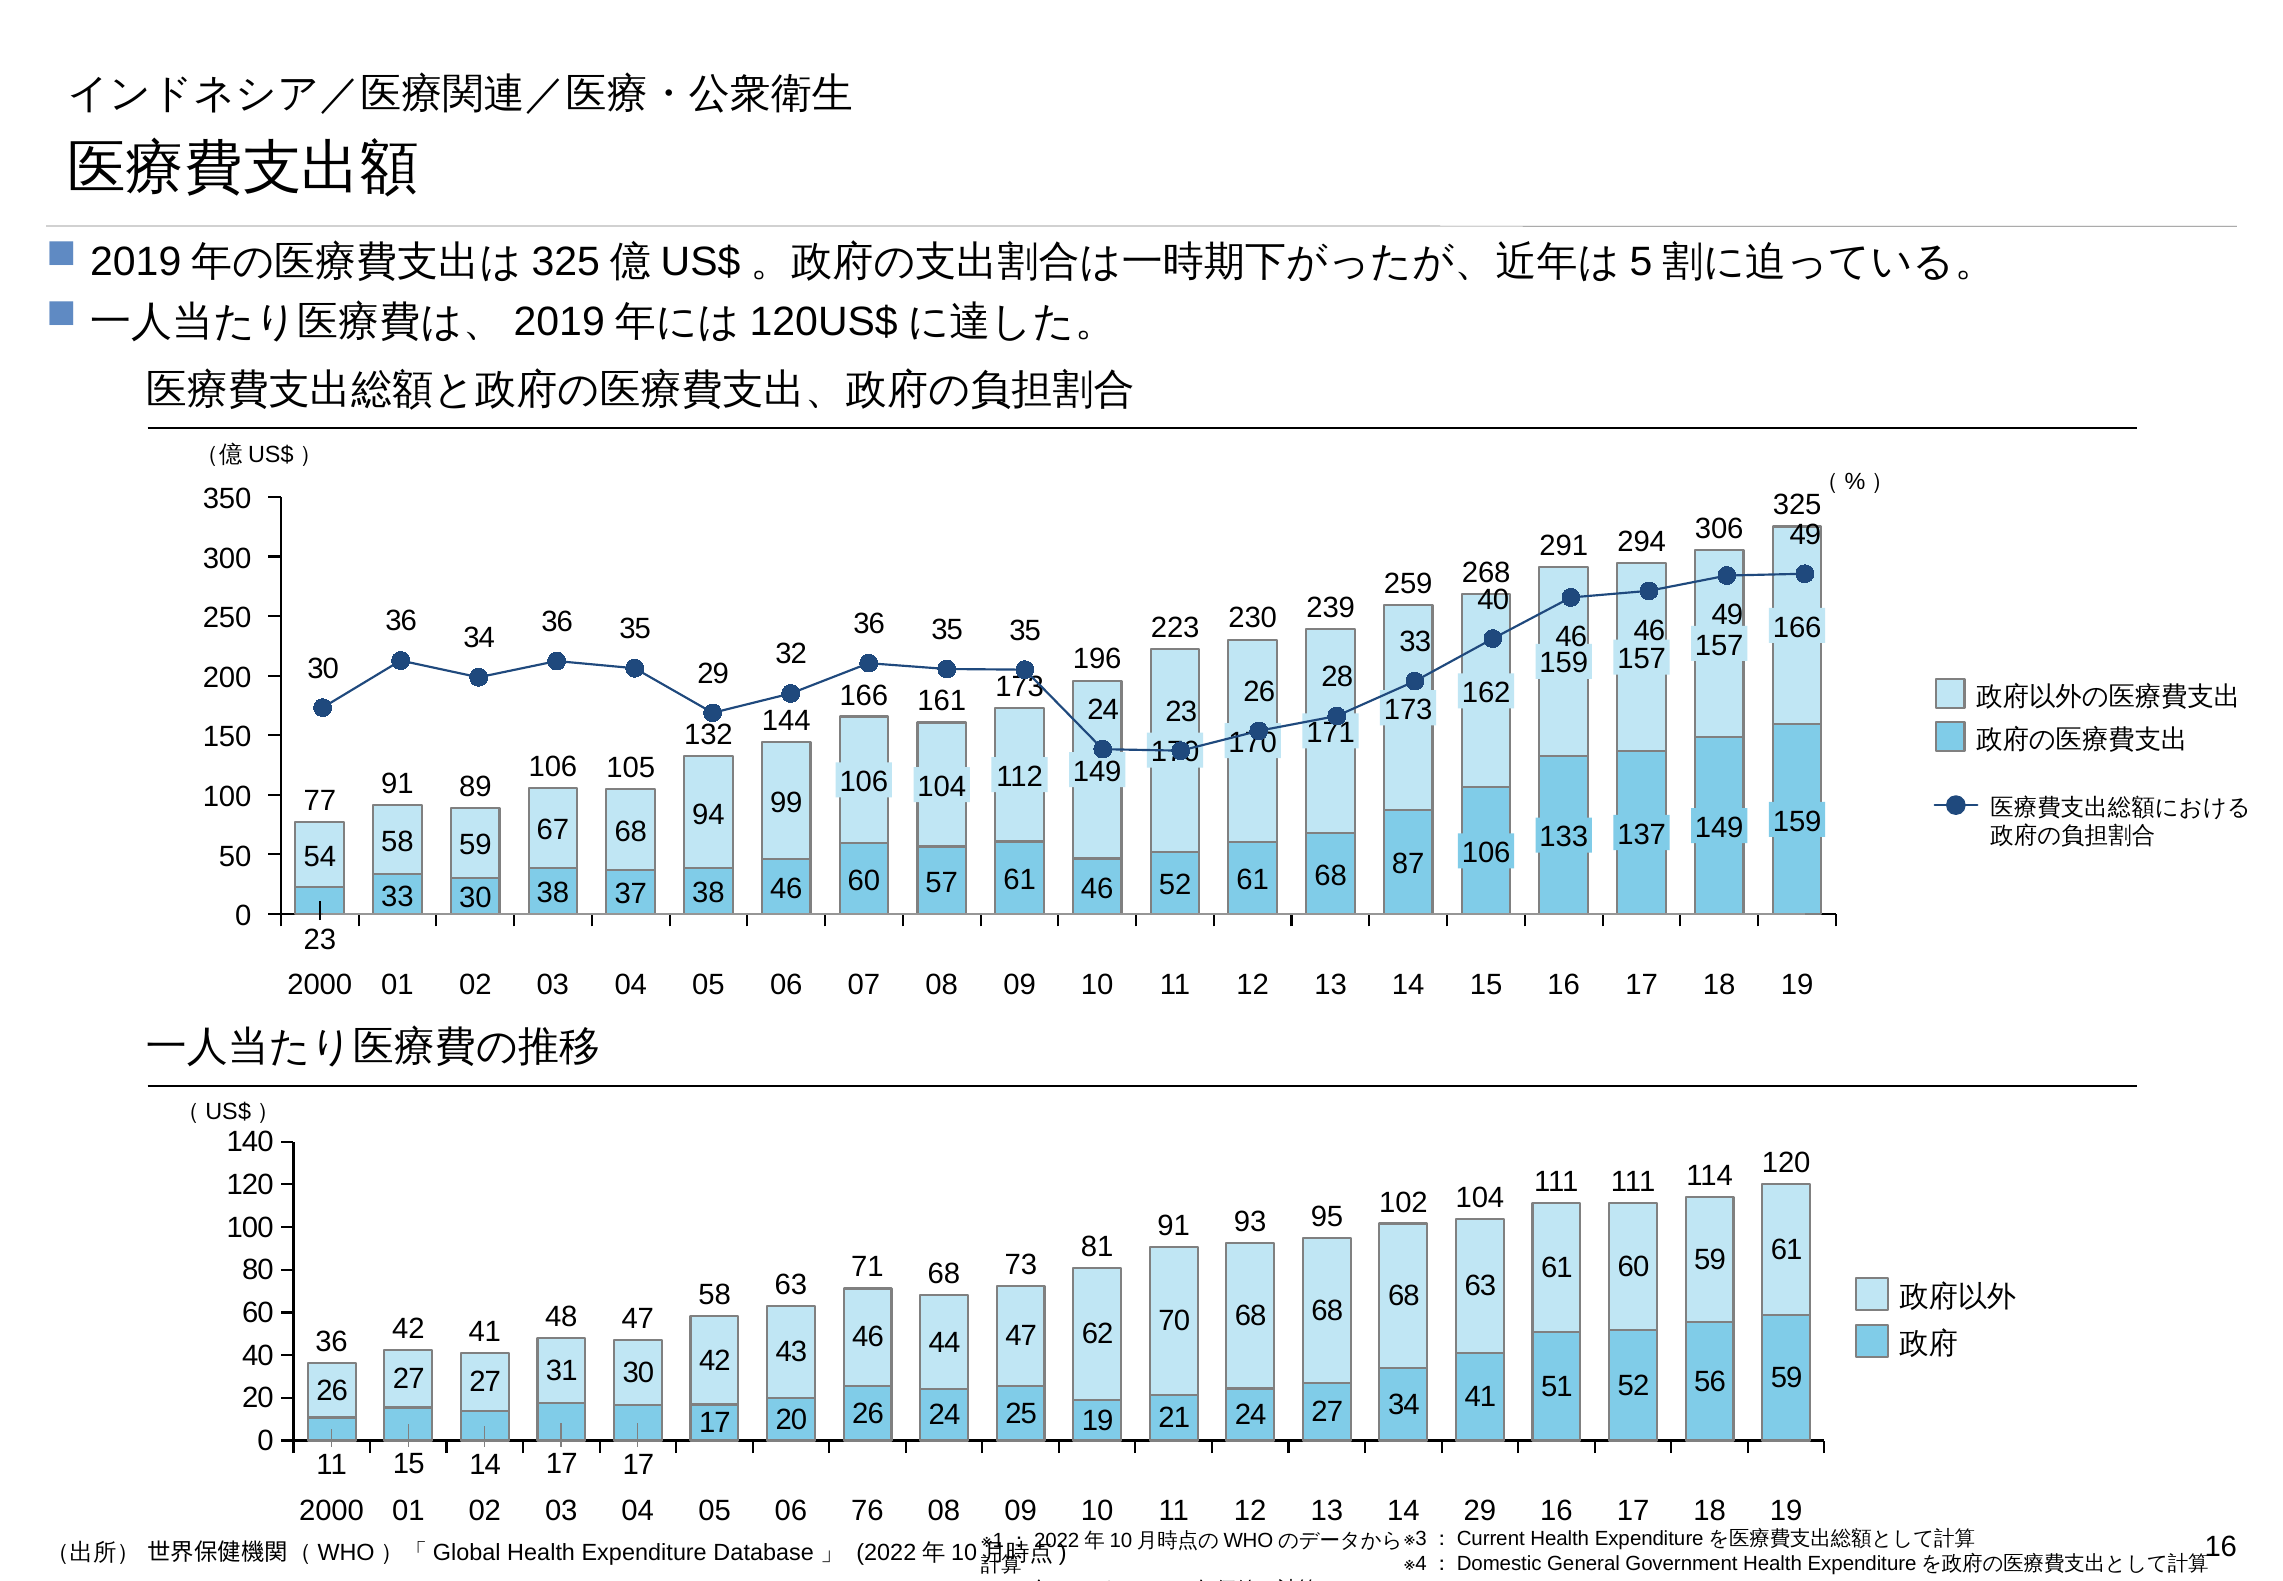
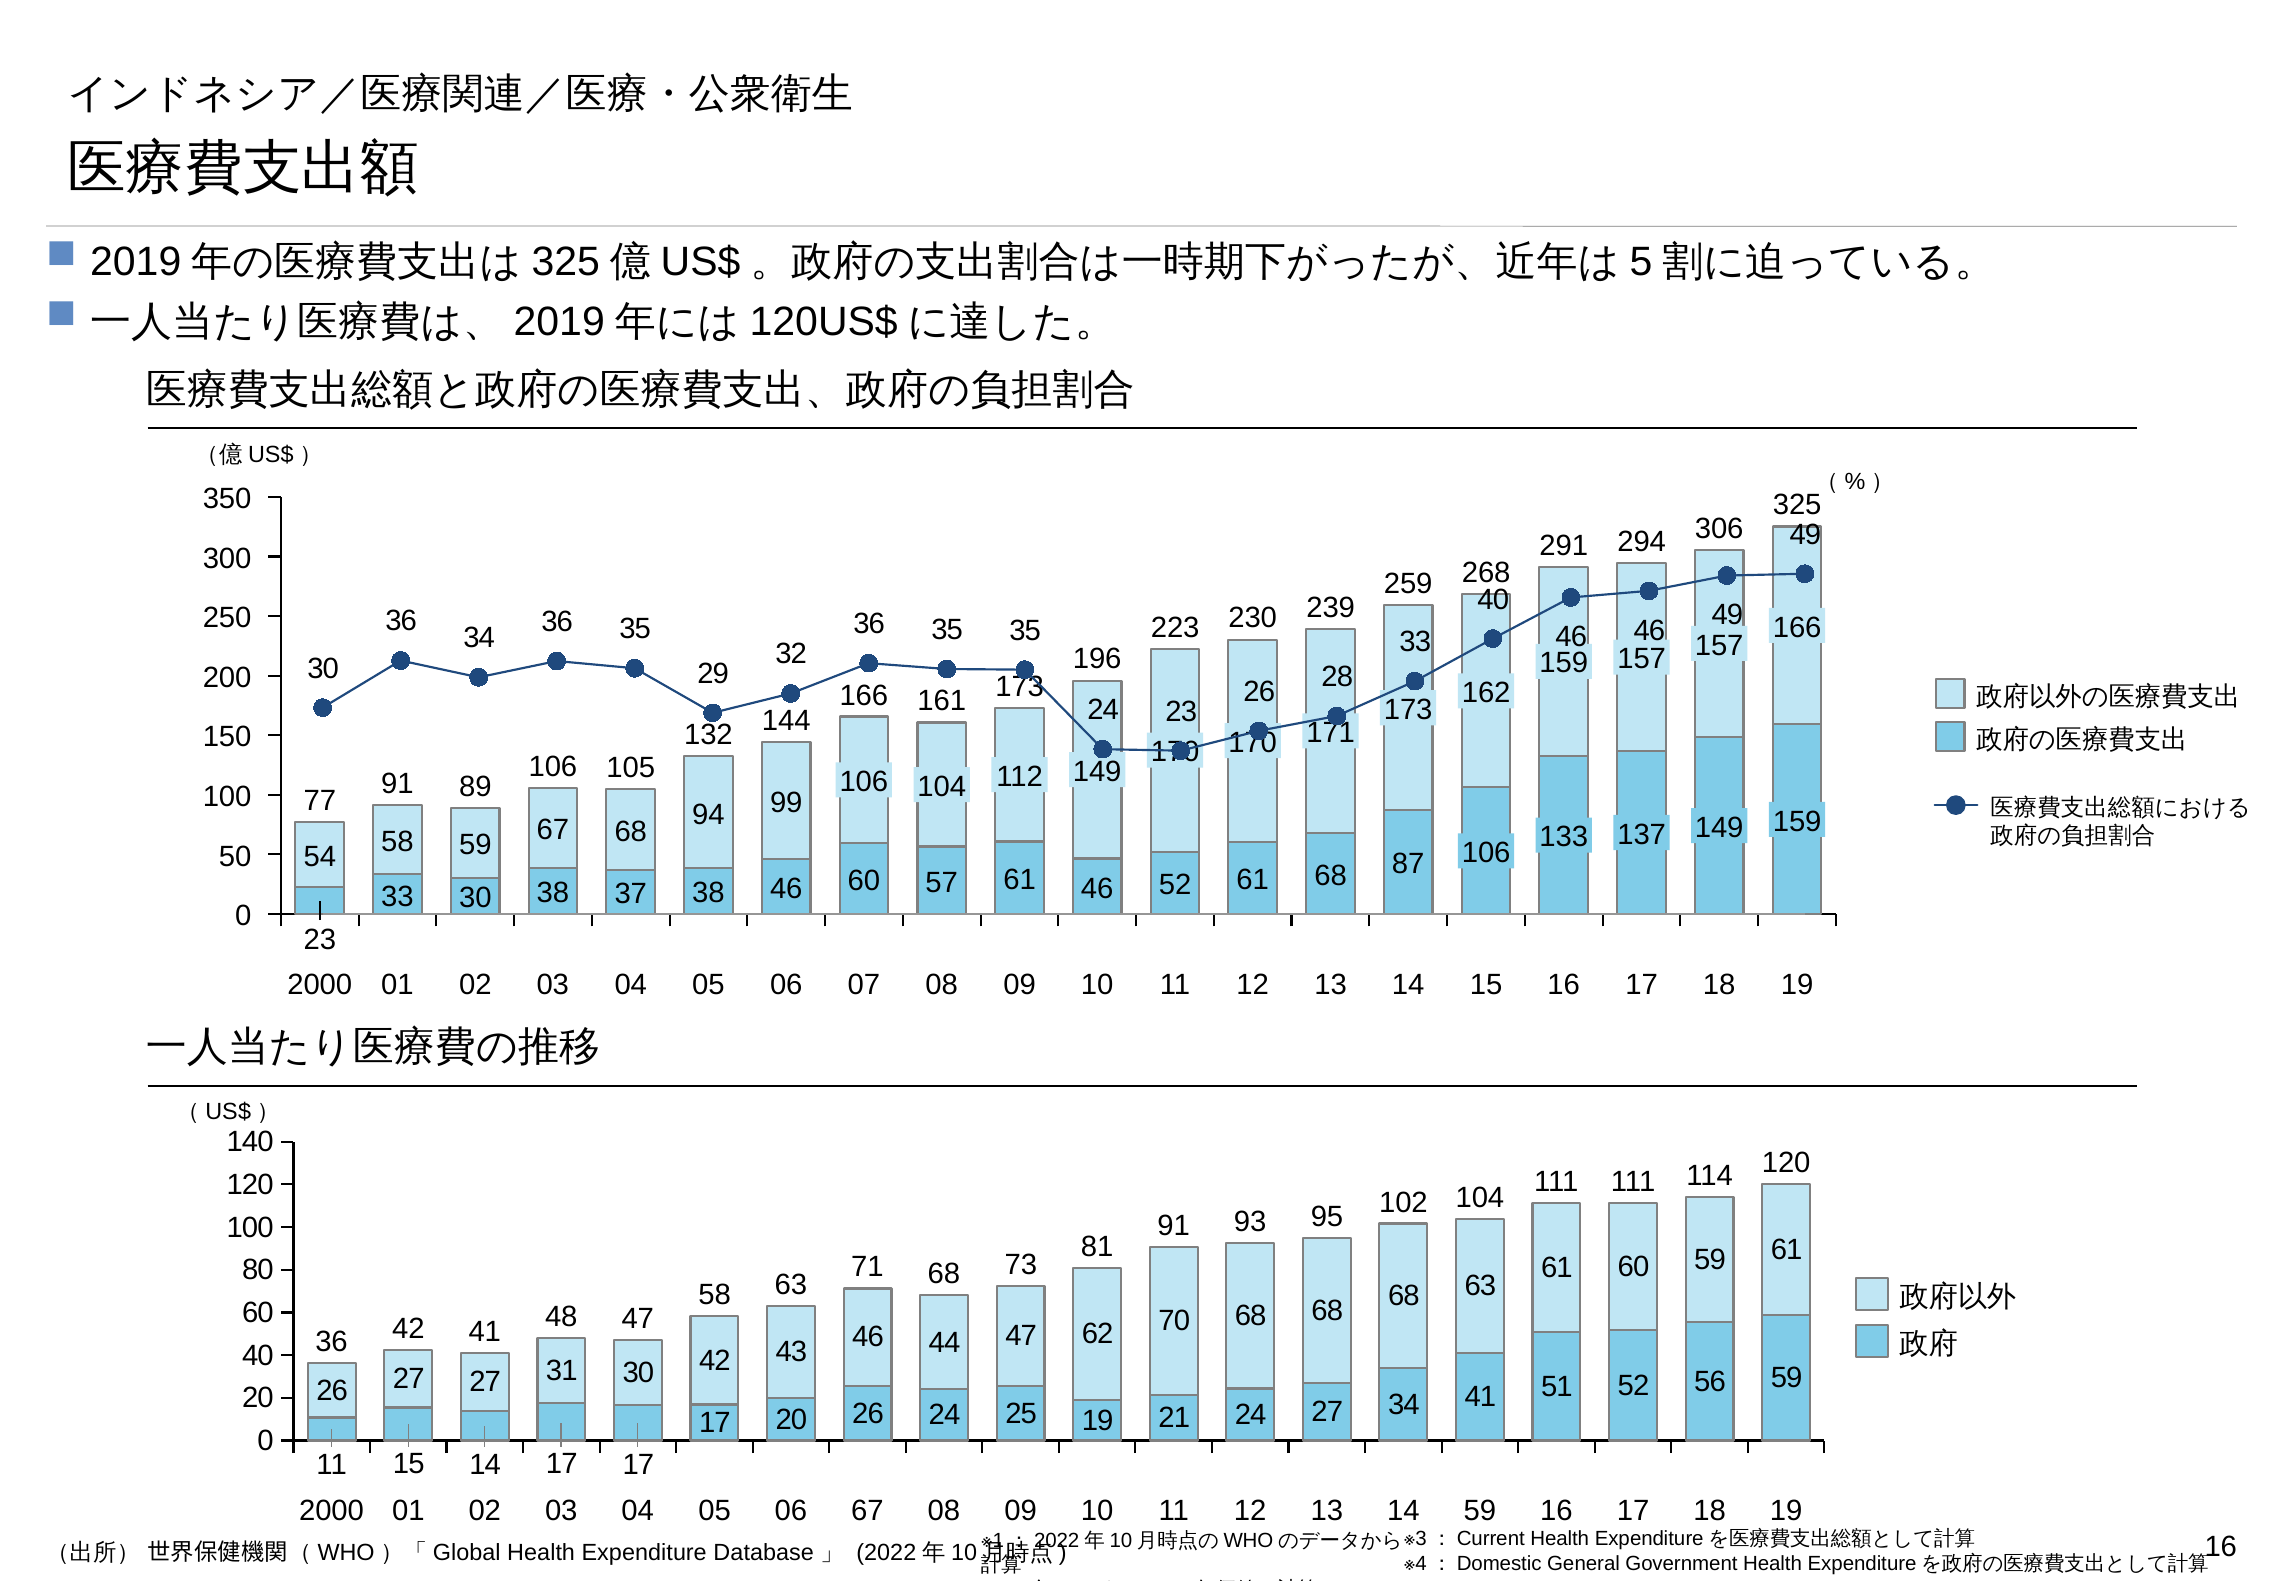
06 76: 76 -> 67 (868, 1511)
14 29: 29 -> 59 (1480, 1511)
